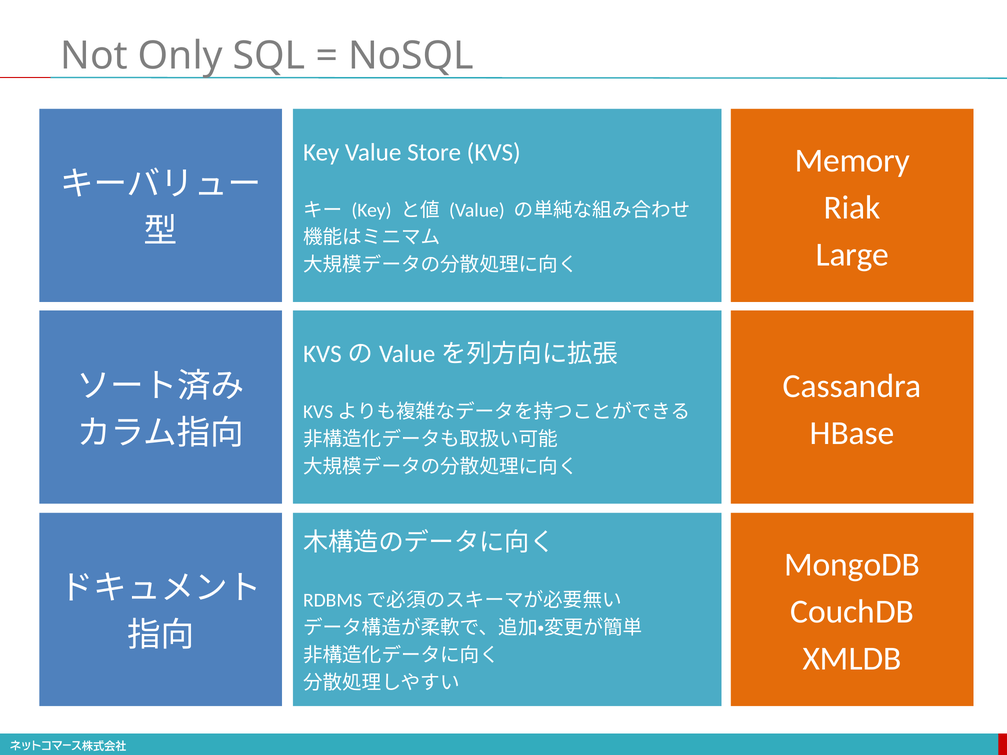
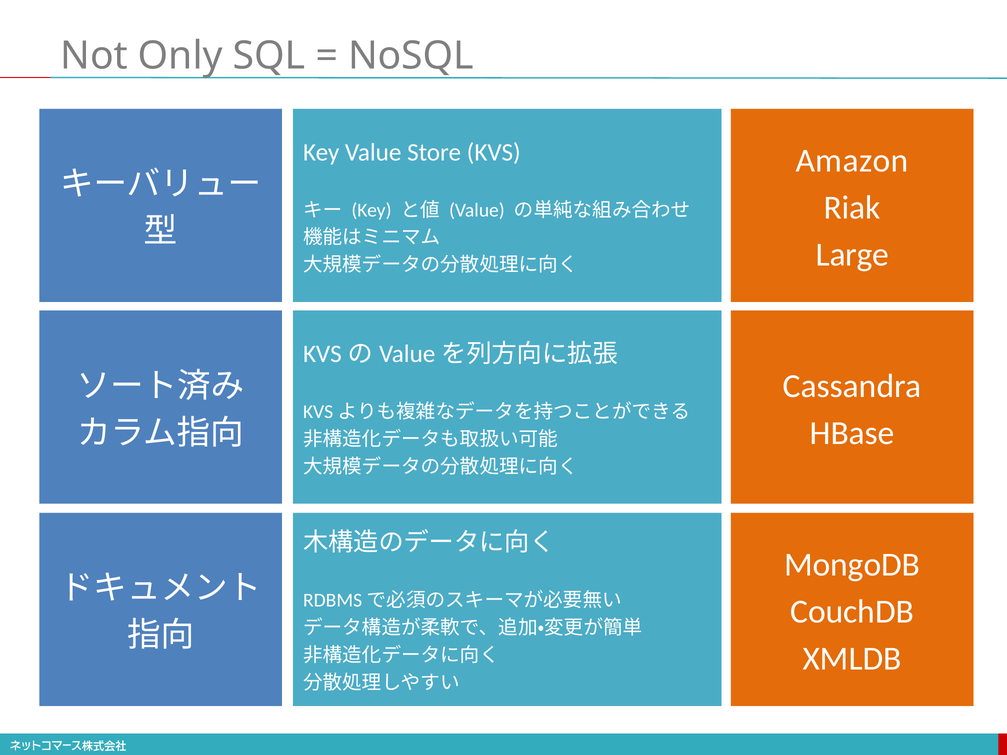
Memory: Memory -> Amazon (852, 161)
